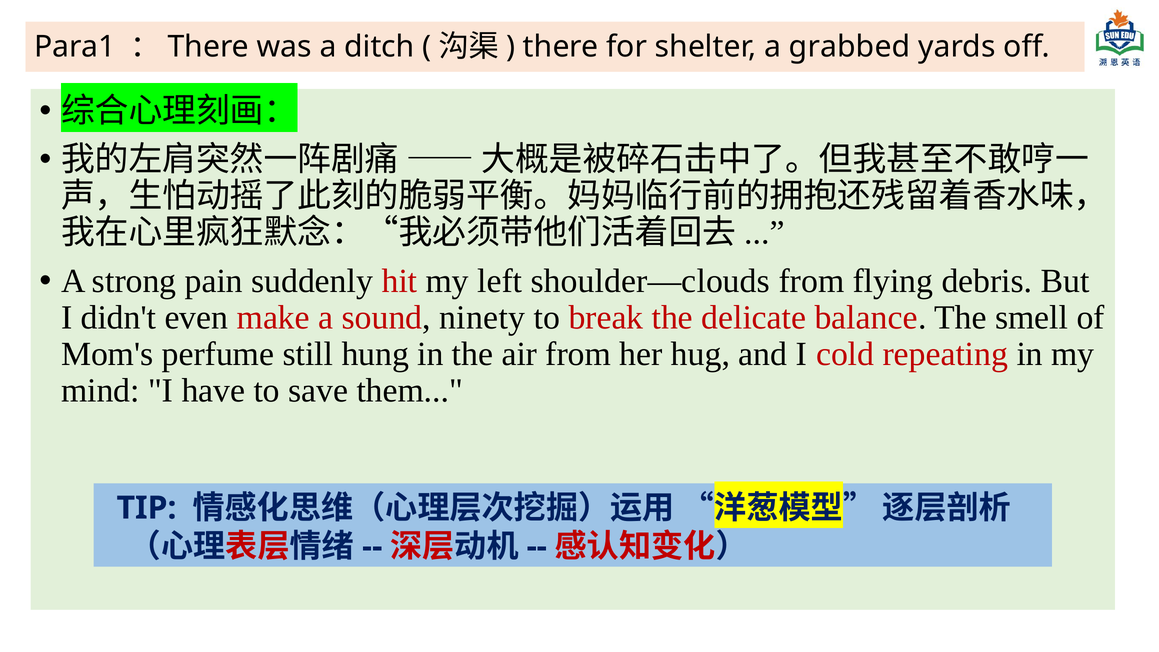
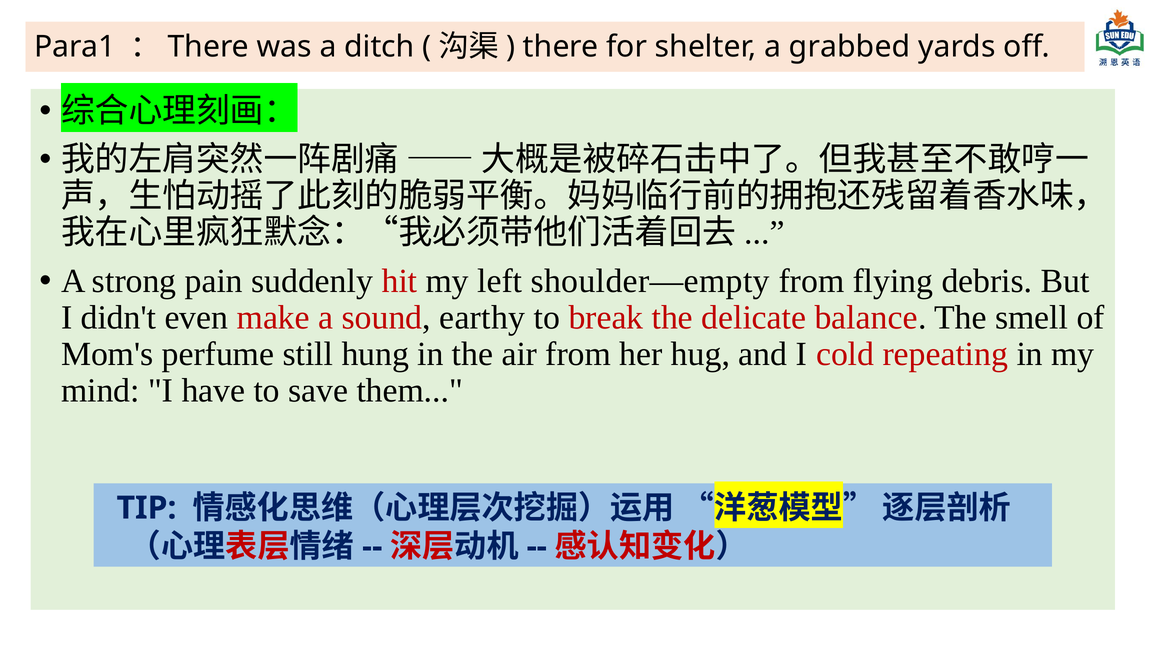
shoulder—clouds: shoulder—clouds -> shoulder—empty (650, 281)
ninety: ninety -> earthy (482, 318)
